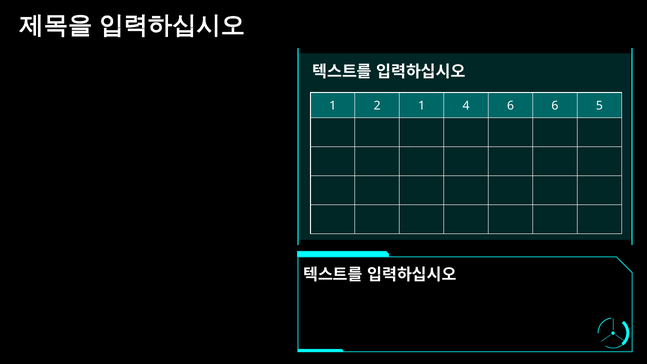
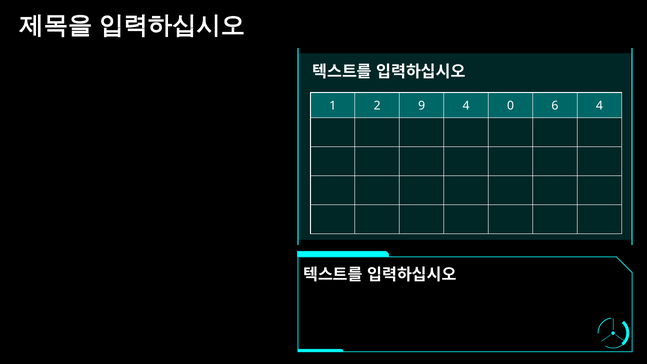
2 1: 1 -> 9 (422, 106)
4 6: 6 -> 0 (510, 106)
6 5: 5 -> 4 (599, 106)
